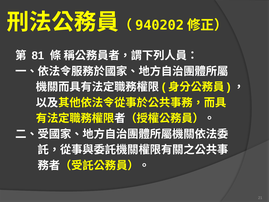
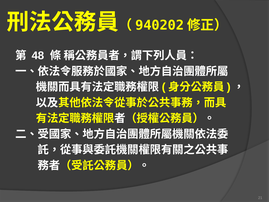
81: 81 -> 48 (38, 56)
